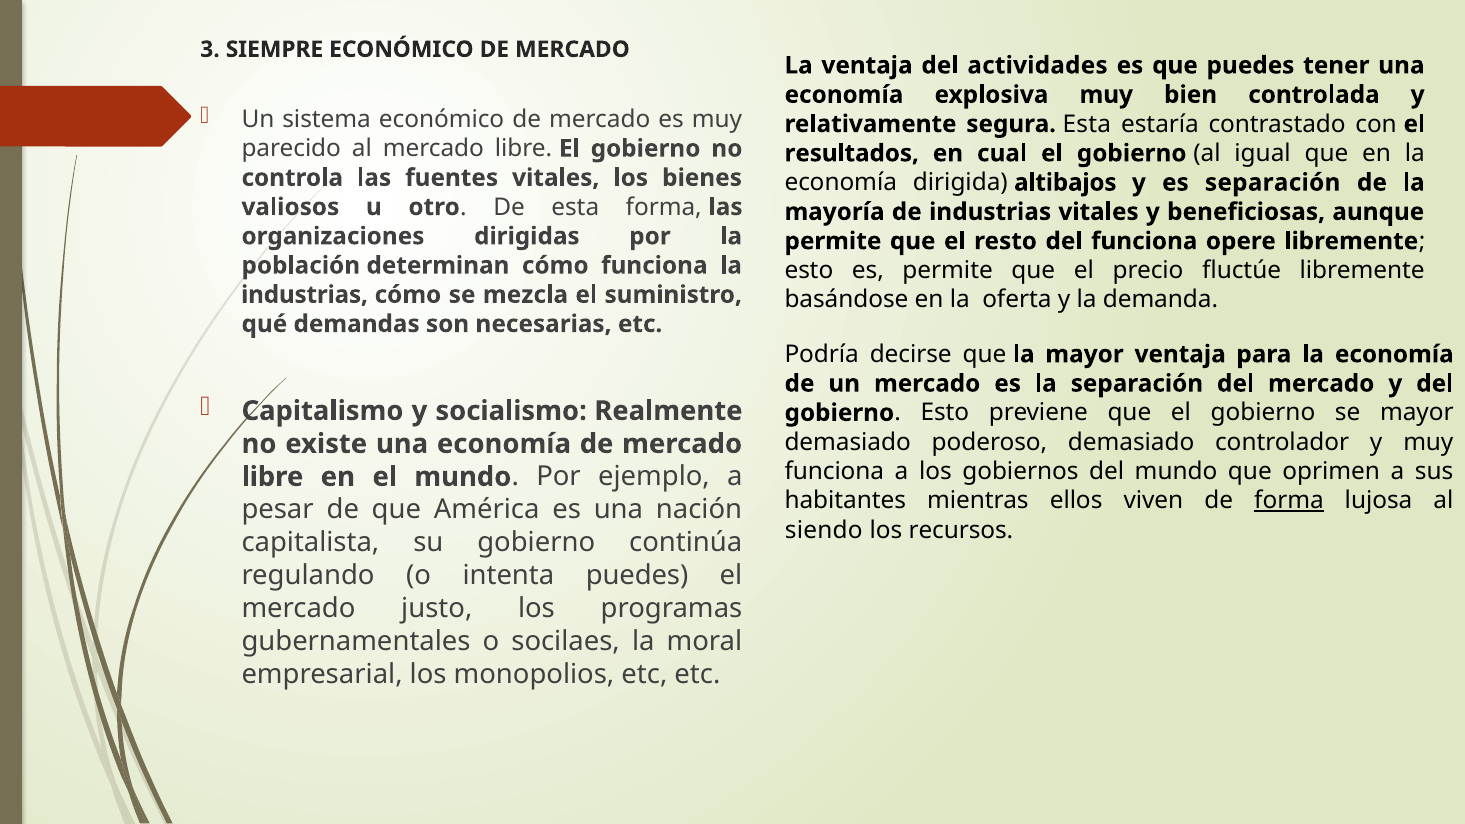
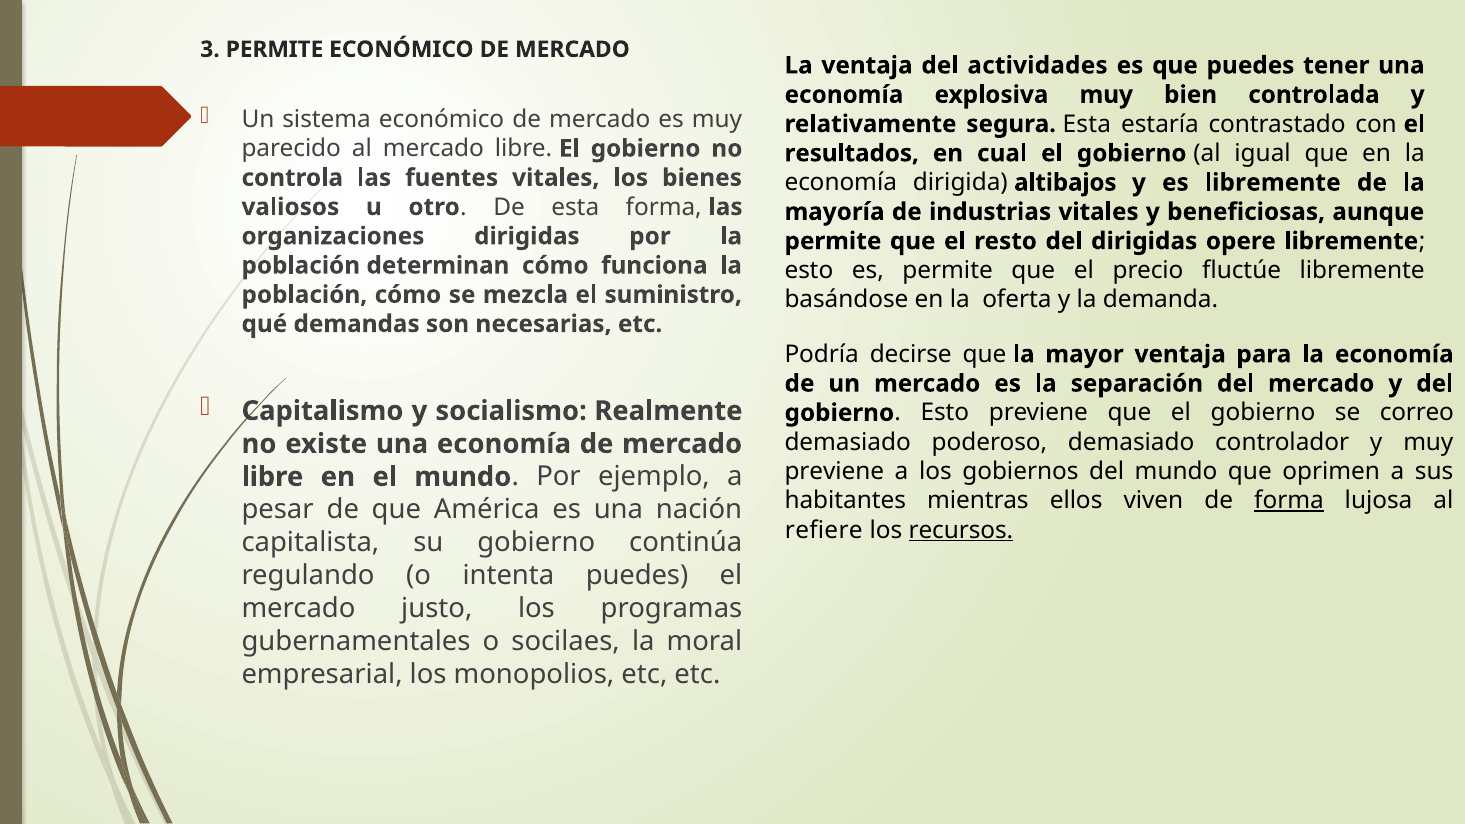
3 SIEMPRE: SIEMPRE -> PERMITE (275, 49)
es separación: separación -> libremente (1273, 183)
del funciona: funciona -> dirigidas (1144, 241)
industrias: industrias -> población (304, 295)
se mayor: mayor -> correo (1417, 413)
funciona: funciona -> previene (834, 471)
siendo: siendo -> refiere (824, 530)
recursos underline: none -> present (961, 530)
